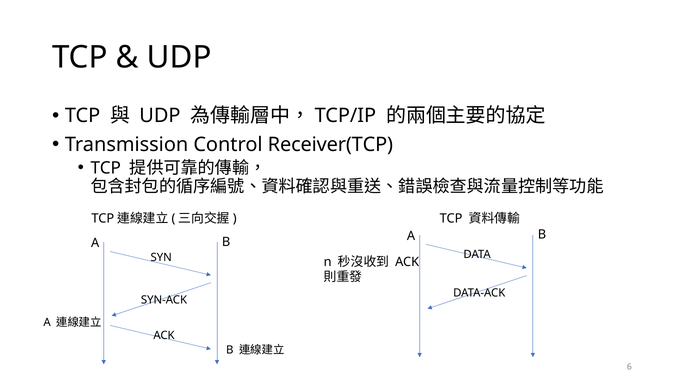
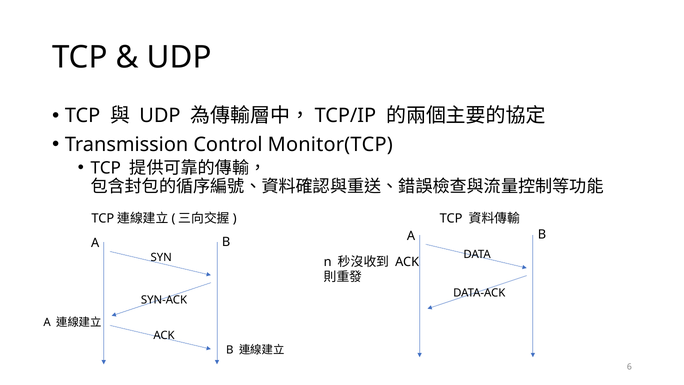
Receiver(TCP: Receiver(TCP -> Monitor(TCP (330, 144)
